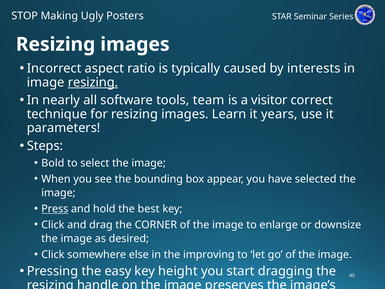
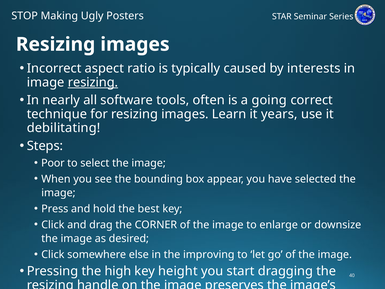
team: team -> often (209, 100)
visitor: visitor -> going (269, 100)
parameters: parameters -> debilitating (64, 128)
Bold: Bold -> Poor (53, 163)
Press underline: present -> none (55, 209)
easy: easy -> high (118, 271)
